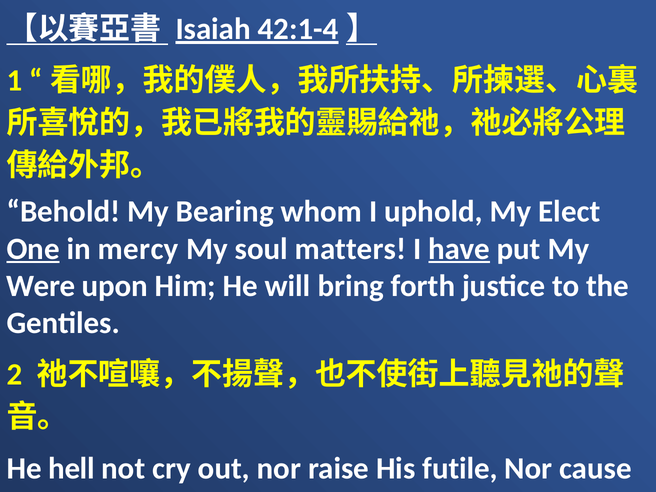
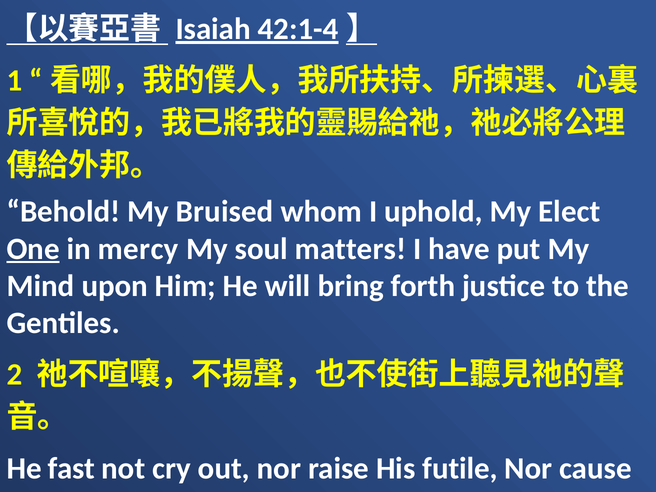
Bearing: Bearing -> Bruised (225, 212)
have underline: present -> none (459, 249)
Were: Were -> Mind (41, 286)
hell: hell -> fast (72, 468)
